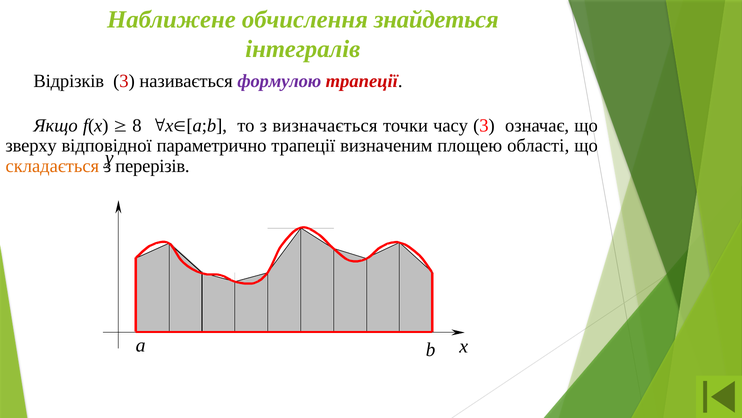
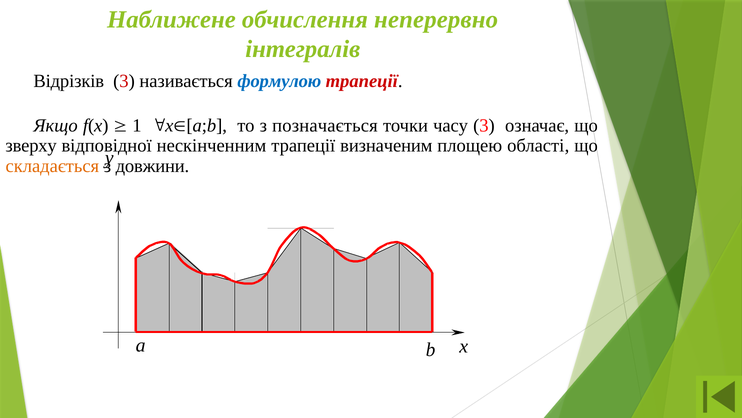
знайдеться: знайдеться -> неперервно (436, 19)
формулою colour: purple -> blue (279, 81)
8: 8 -> 1 (137, 126)
визначається: визначається -> позначається (325, 126)
параметрично: параметрично -> нескінченним (212, 146)
перерізів: перерізів -> довжини (152, 166)
